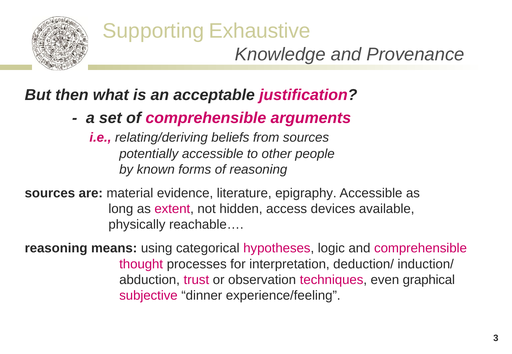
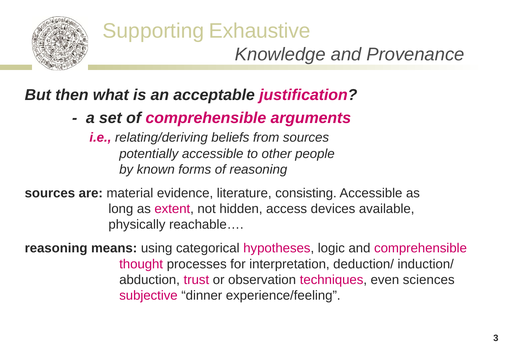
epigraphy: epigraphy -> consisting (306, 193)
graphical: graphical -> sciences (429, 280)
